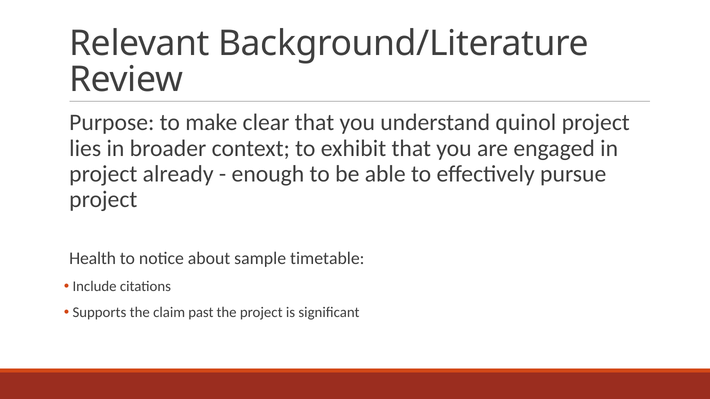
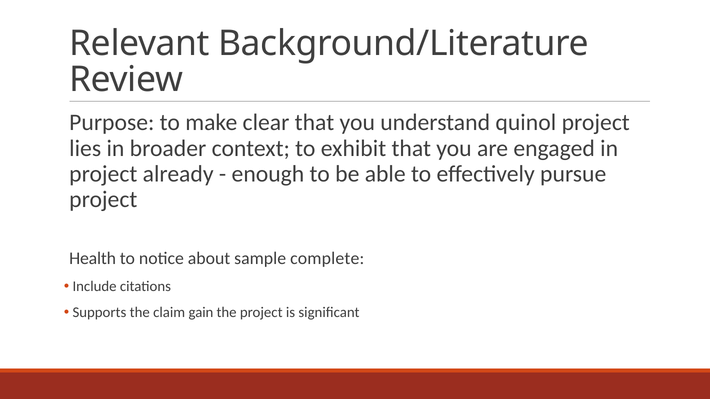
timetable: timetable -> complete (327, 259)
past: past -> gain (201, 313)
